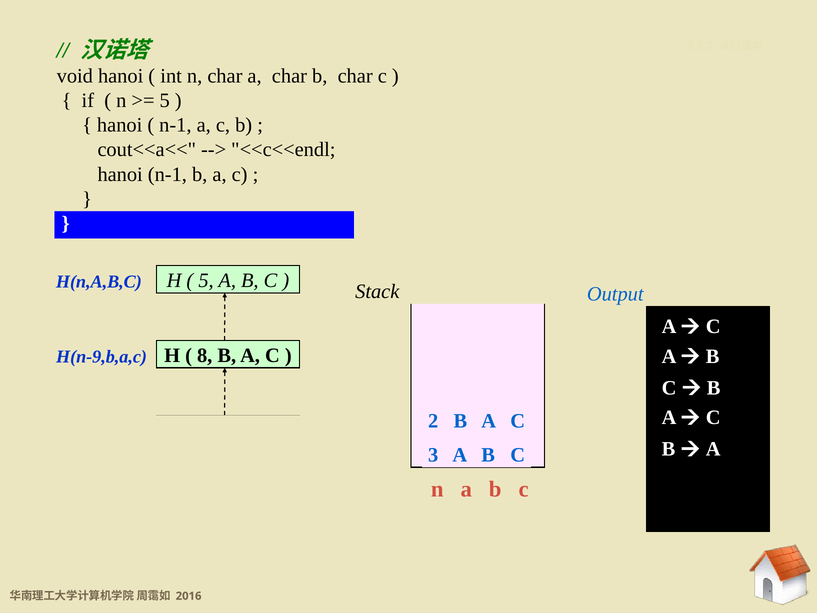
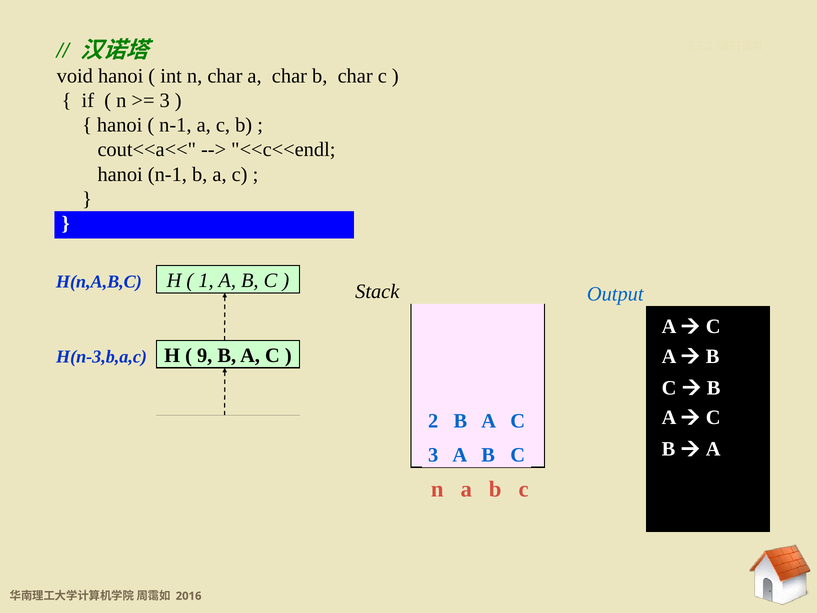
5: 5 -> 3 (165, 101)
5: 5 -> 1 (206, 281)
8: 8 -> 9 (205, 355)
H(n-9,b,a,c: H(n-9,b,a,c -> H(n-3,b,a,c (102, 357)
